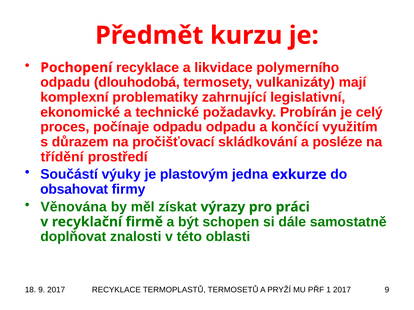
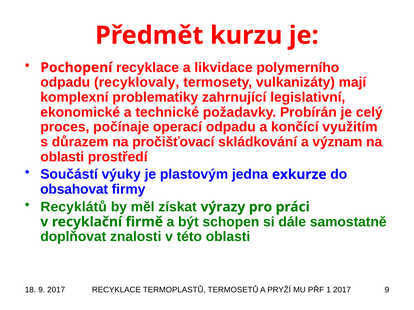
dlouhodobá: dlouhodobá -> recyklovaly (137, 83)
počínaje odpadu: odpadu -> operací (178, 127)
posléze: posléze -> význam (337, 142)
třídění: třídění -> oblasti (62, 157)
Věnována: Věnována -> Recyklátů (74, 207)
